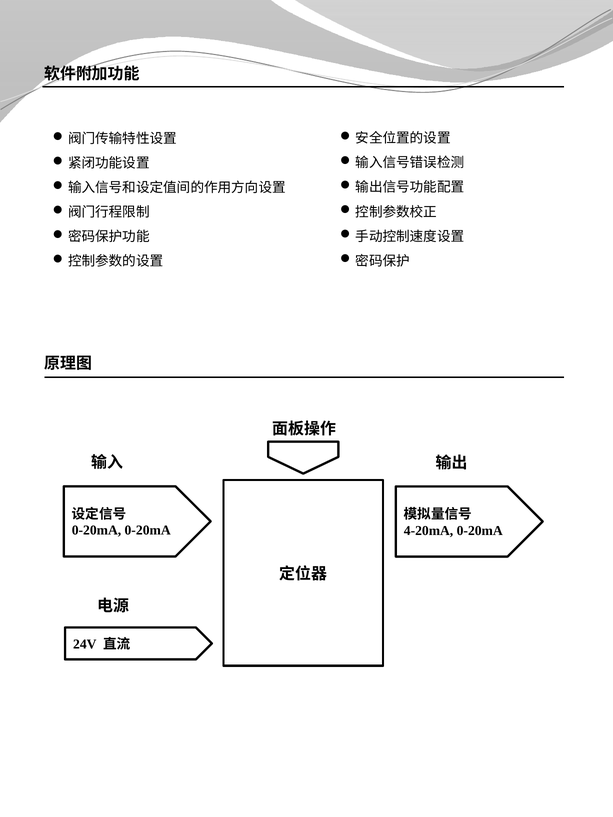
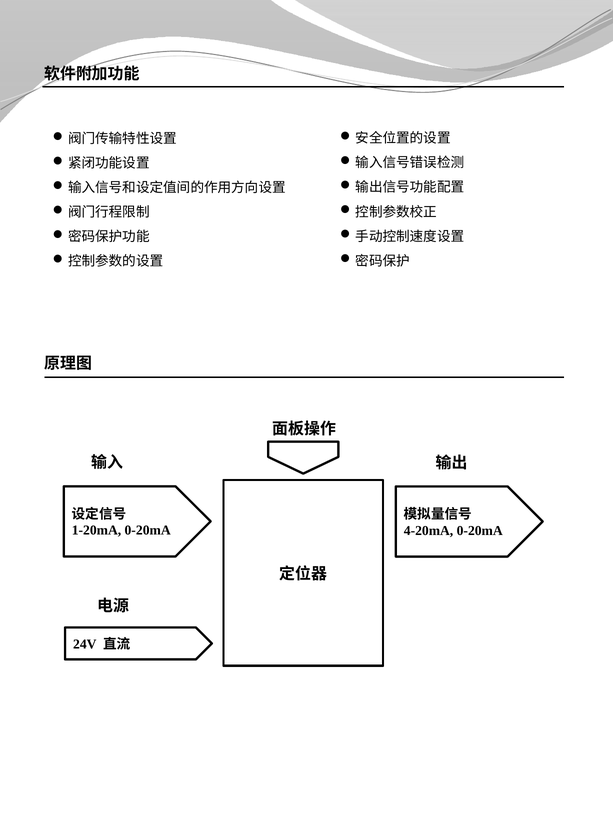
0-20mA: 0-20mA -> 1-20mA (97, 531)
